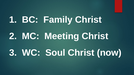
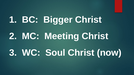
Family: Family -> Bigger (58, 20)
